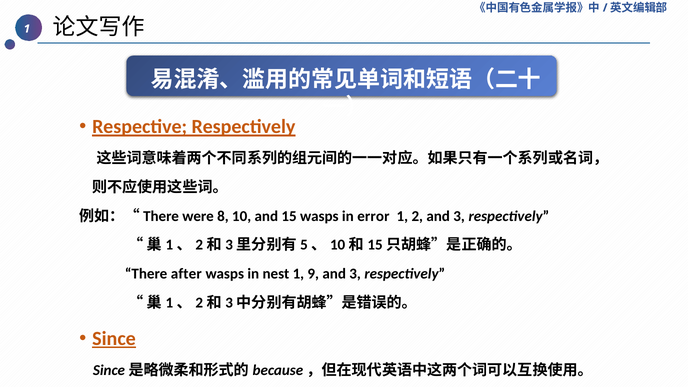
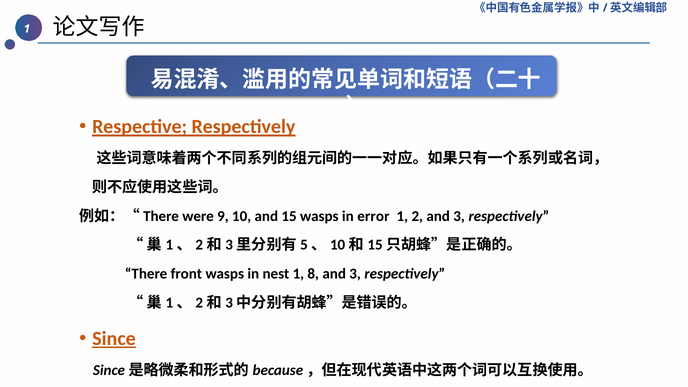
8: 8 -> 9 (223, 216)
after: after -> front (186, 274)
9: 9 -> 8 (313, 274)
